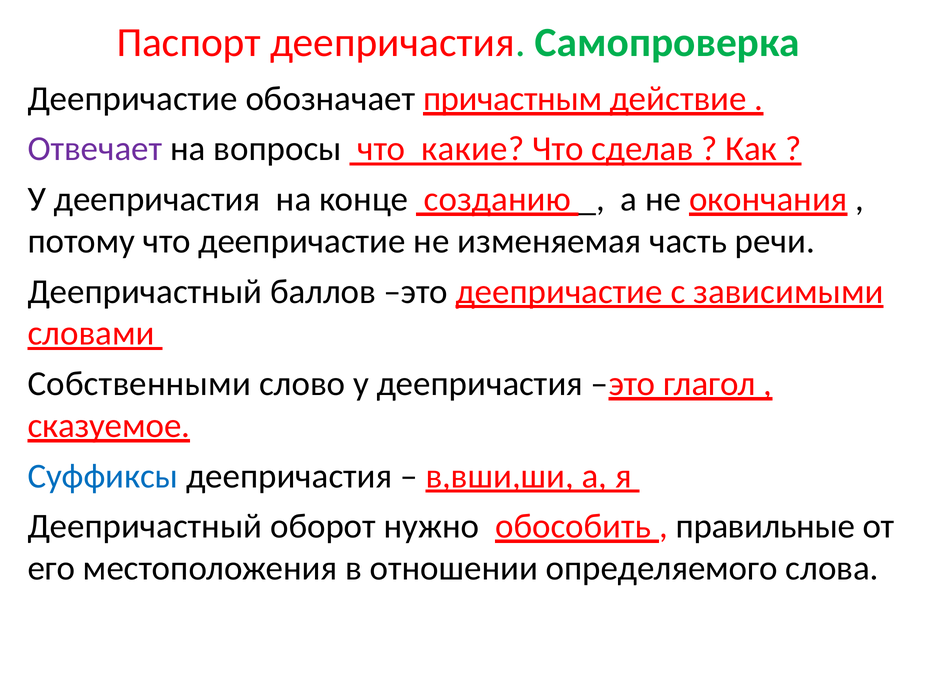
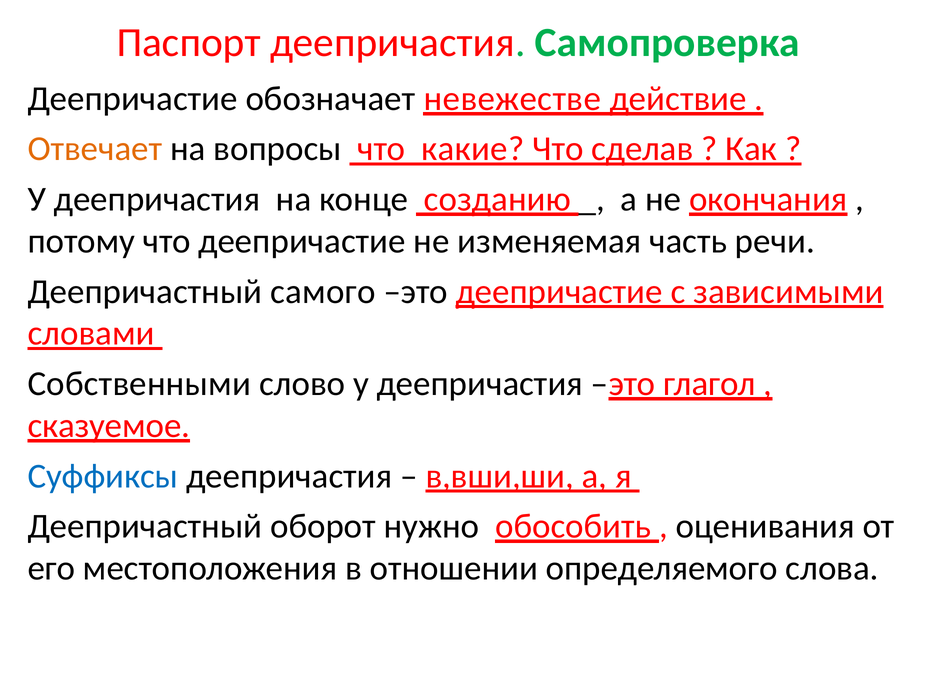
причастным: причастным -> невежестве (512, 99)
Отвечает colour: purple -> orange (95, 149)
баллов: баллов -> самого (323, 291)
правильные: правильные -> оценивания (765, 526)
